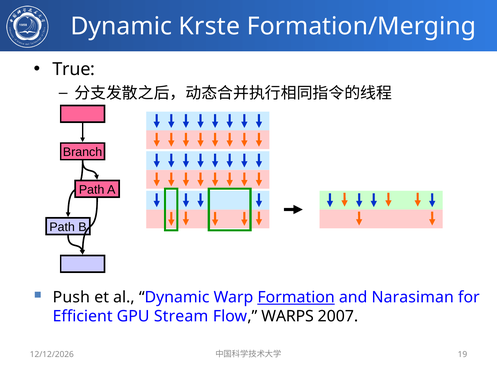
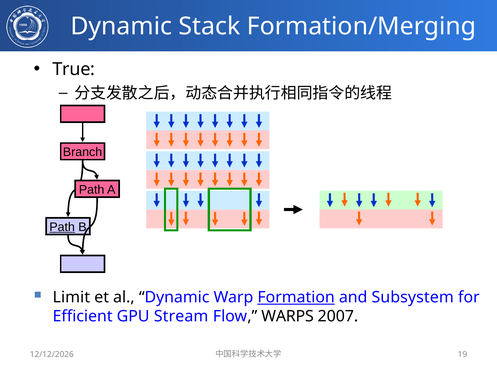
Krste: Krste -> Stack (209, 26)
Path underline: none -> present (62, 228)
Push: Push -> Limit (71, 298)
Narasiman: Narasiman -> Subsystem (413, 298)
